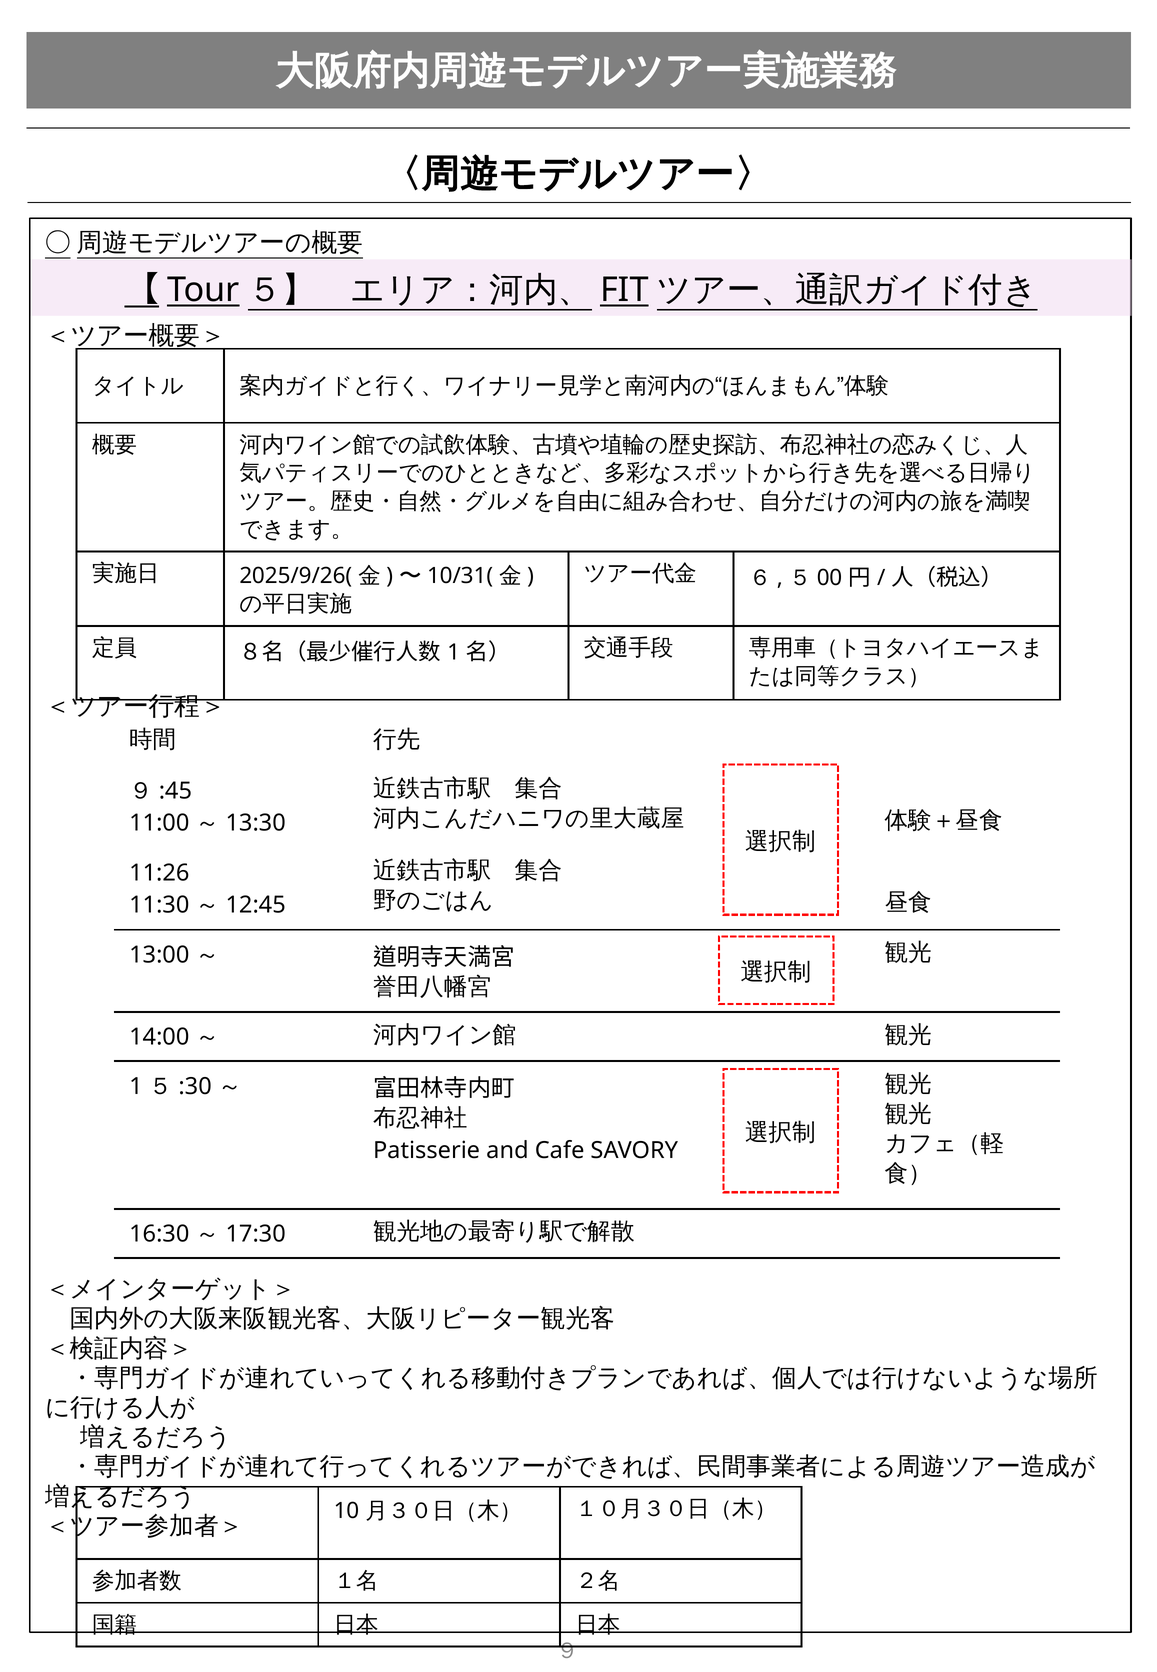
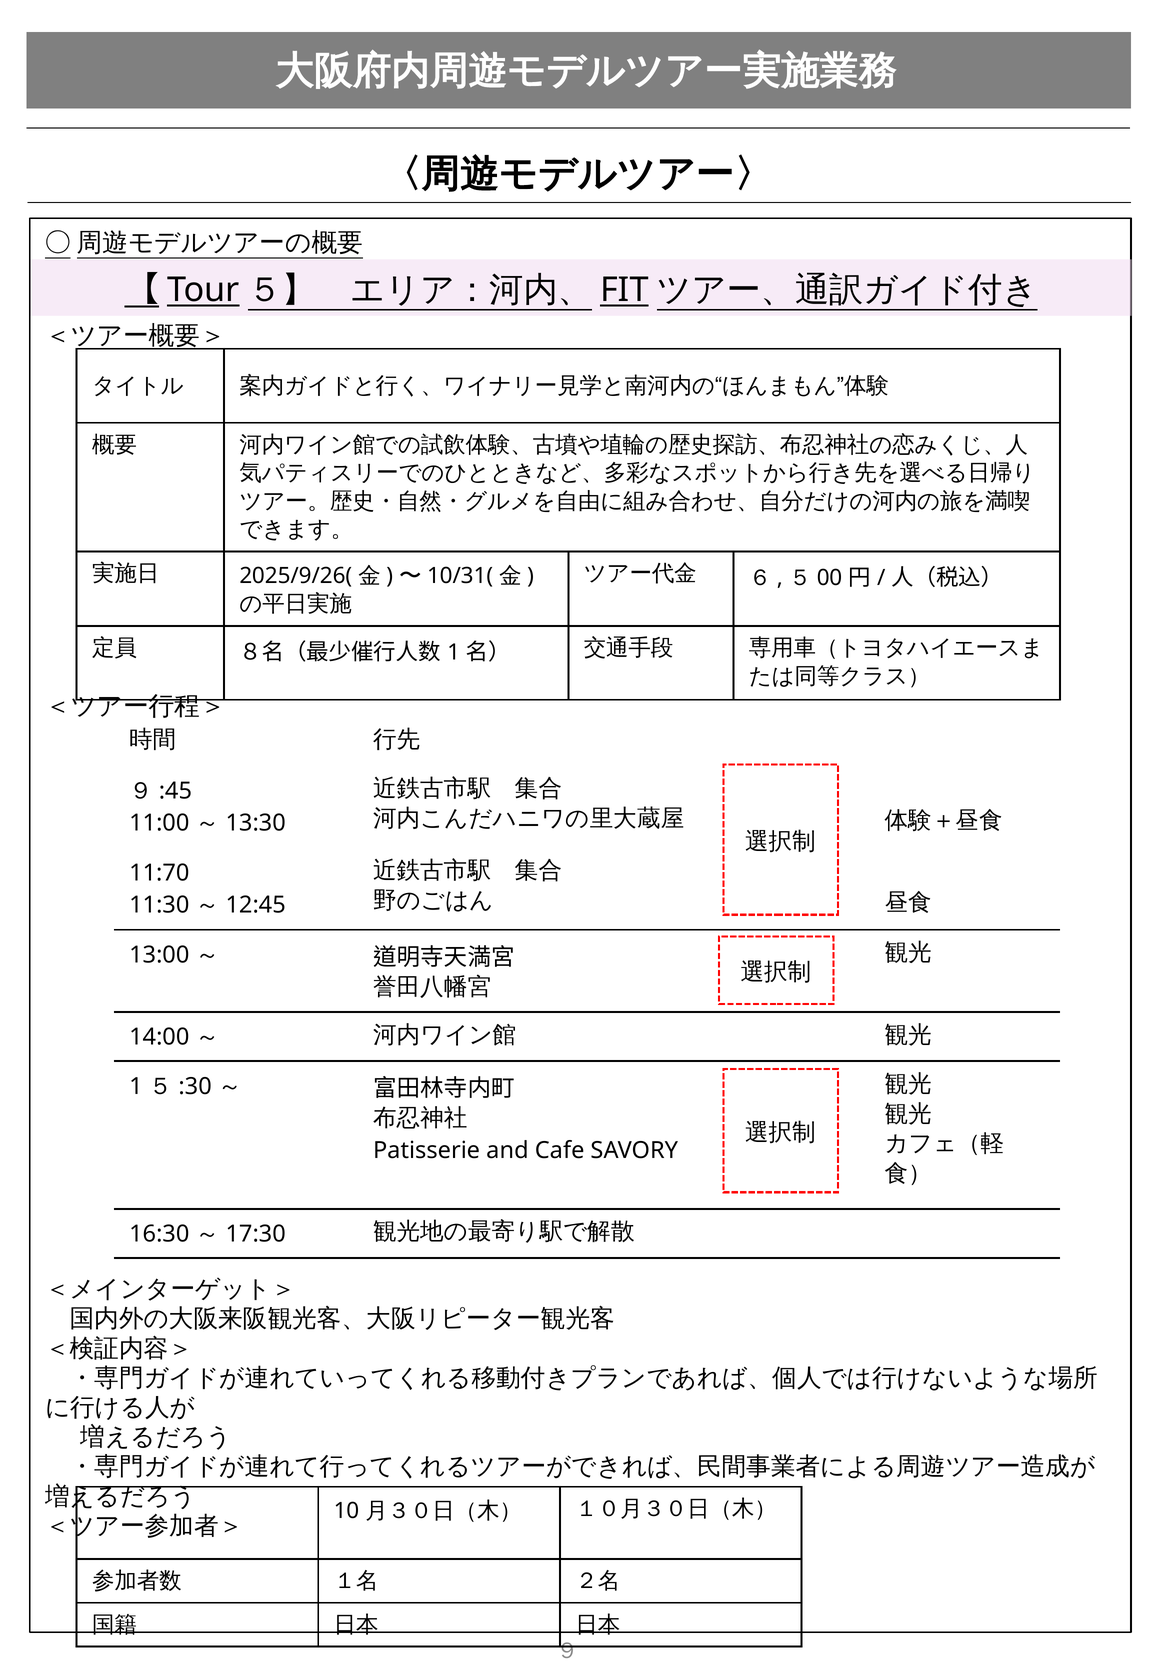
11:26: 11:26 -> 11:70 (159, 872)
